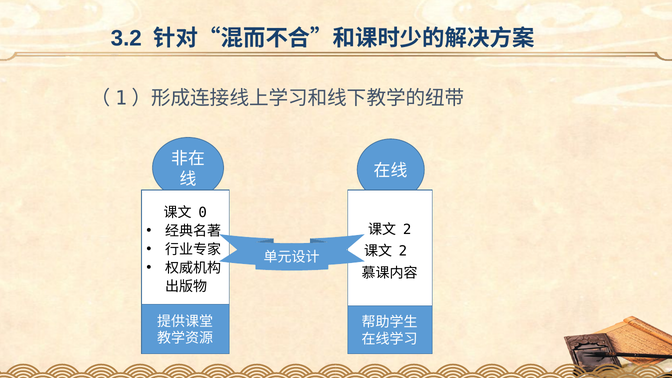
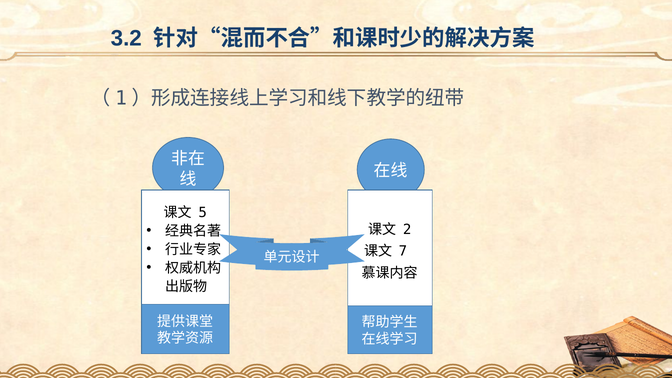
0: 0 -> 5 (203, 213)
2: 2 -> 7 (403, 251)
